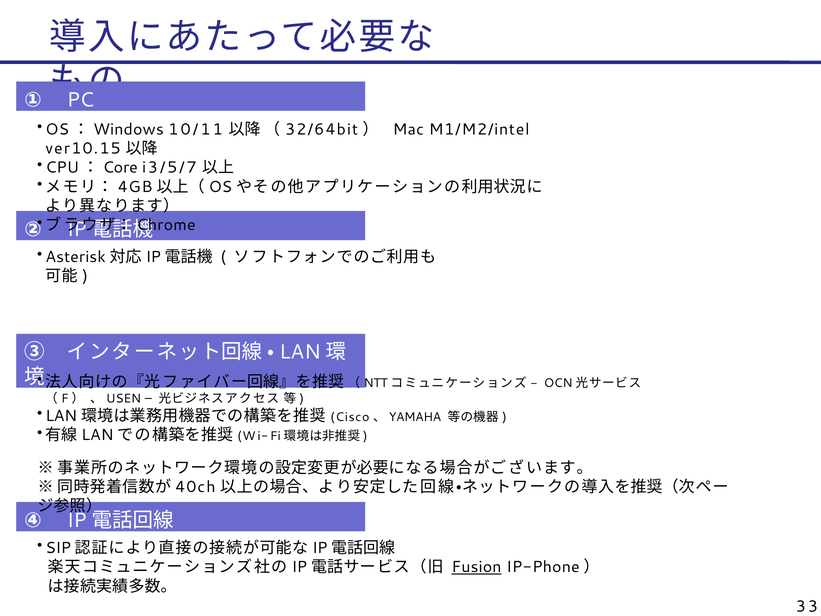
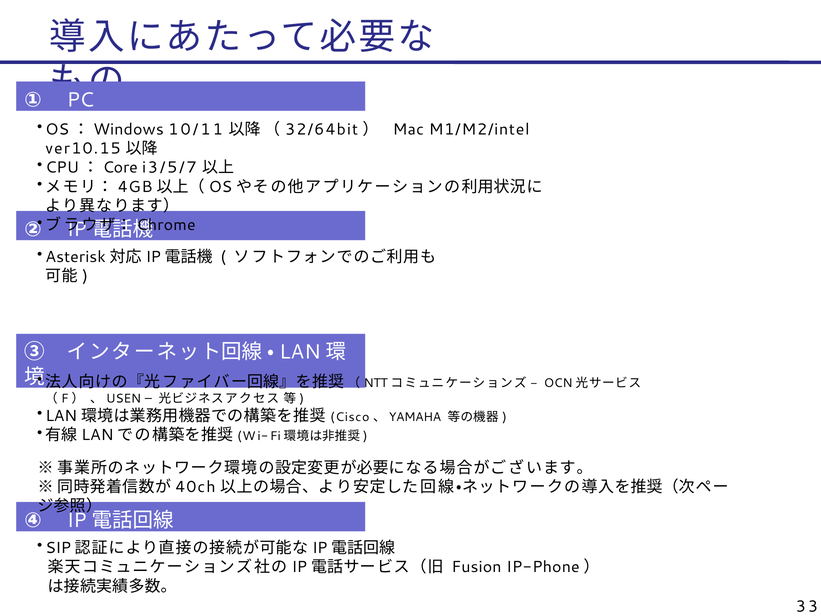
Fusion underline: present -> none (476, 567)
